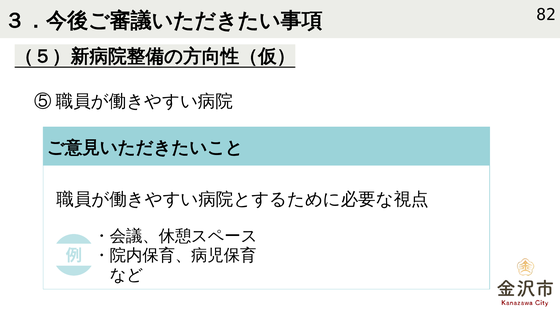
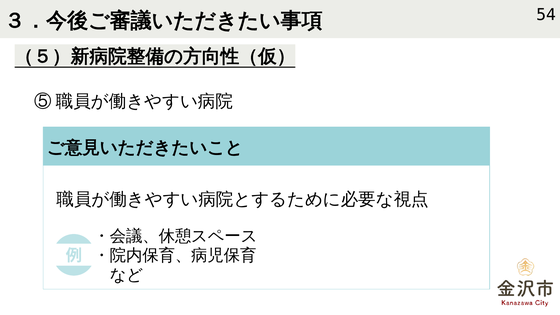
82: 82 -> 54 (546, 15)
